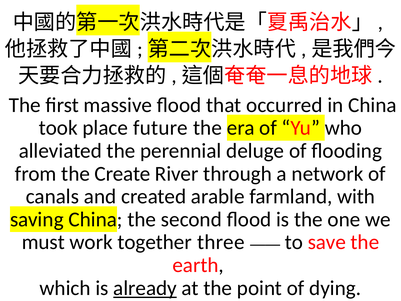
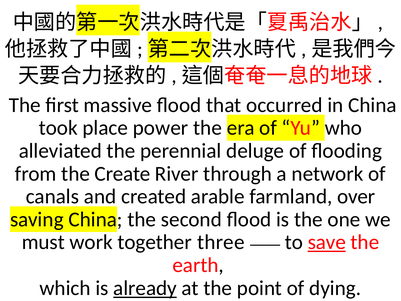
future: future -> power (161, 128)
with: with -> over (356, 196)
save underline: none -> present (327, 242)
